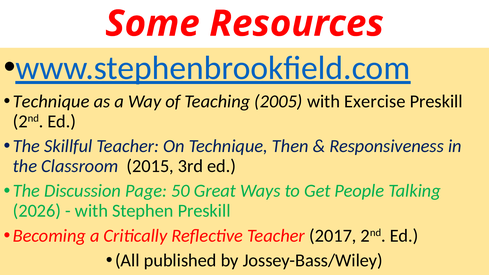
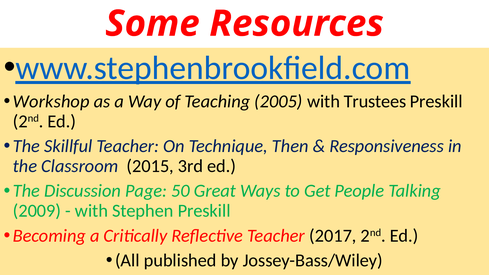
Technique: Technique -> Workshop (51, 102)
Exercise: Exercise -> Trustees (375, 102)
2026: 2026 -> 2009 (37, 211)
